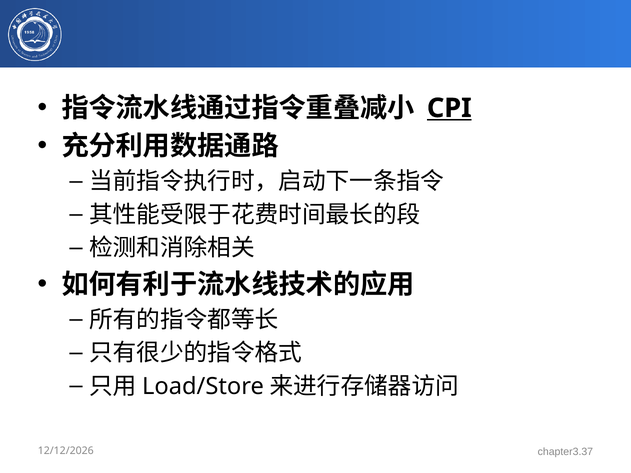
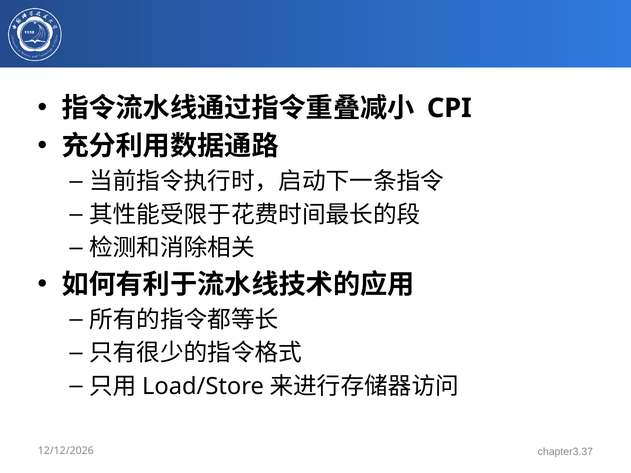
CPI underline: present -> none (449, 108)
